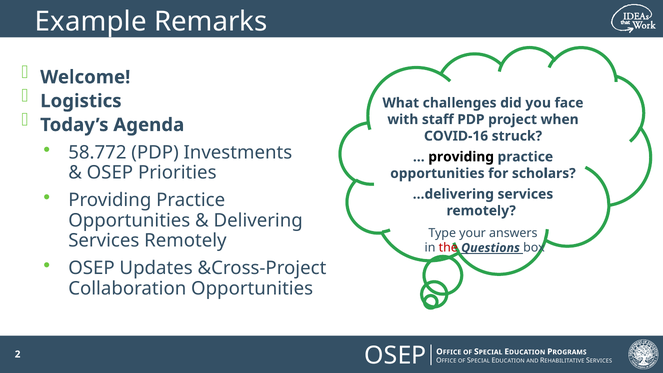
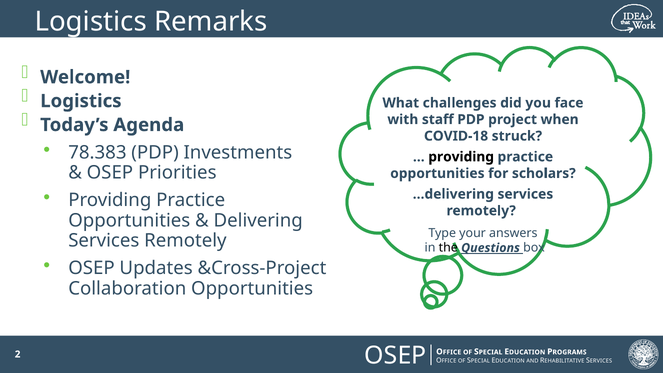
Example: Example -> Logistics (91, 21)
COVID-16: COVID-16 -> COVID-18 (456, 136)
58.772: 58.772 -> 78.383 (97, 153)
the colour: red -> black (448, 248)
